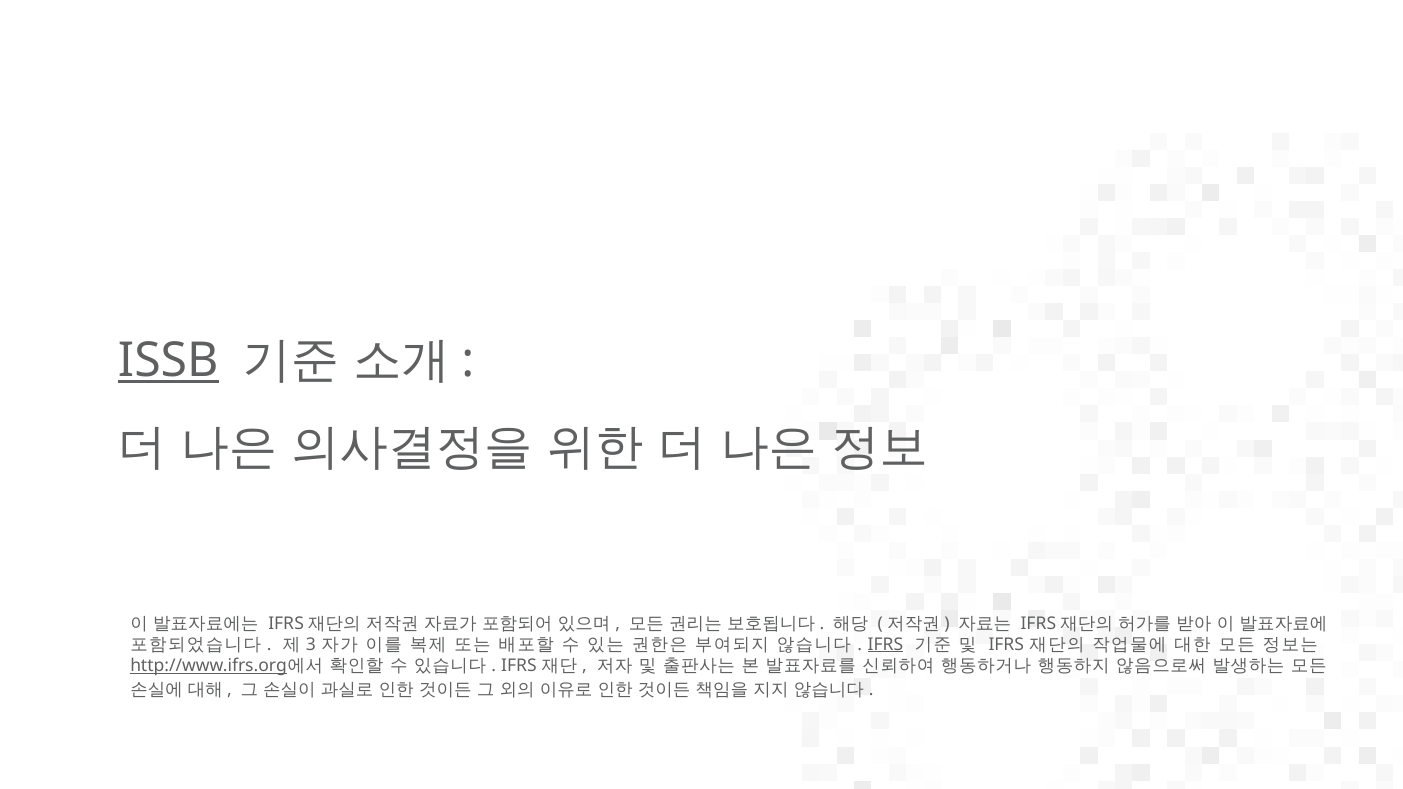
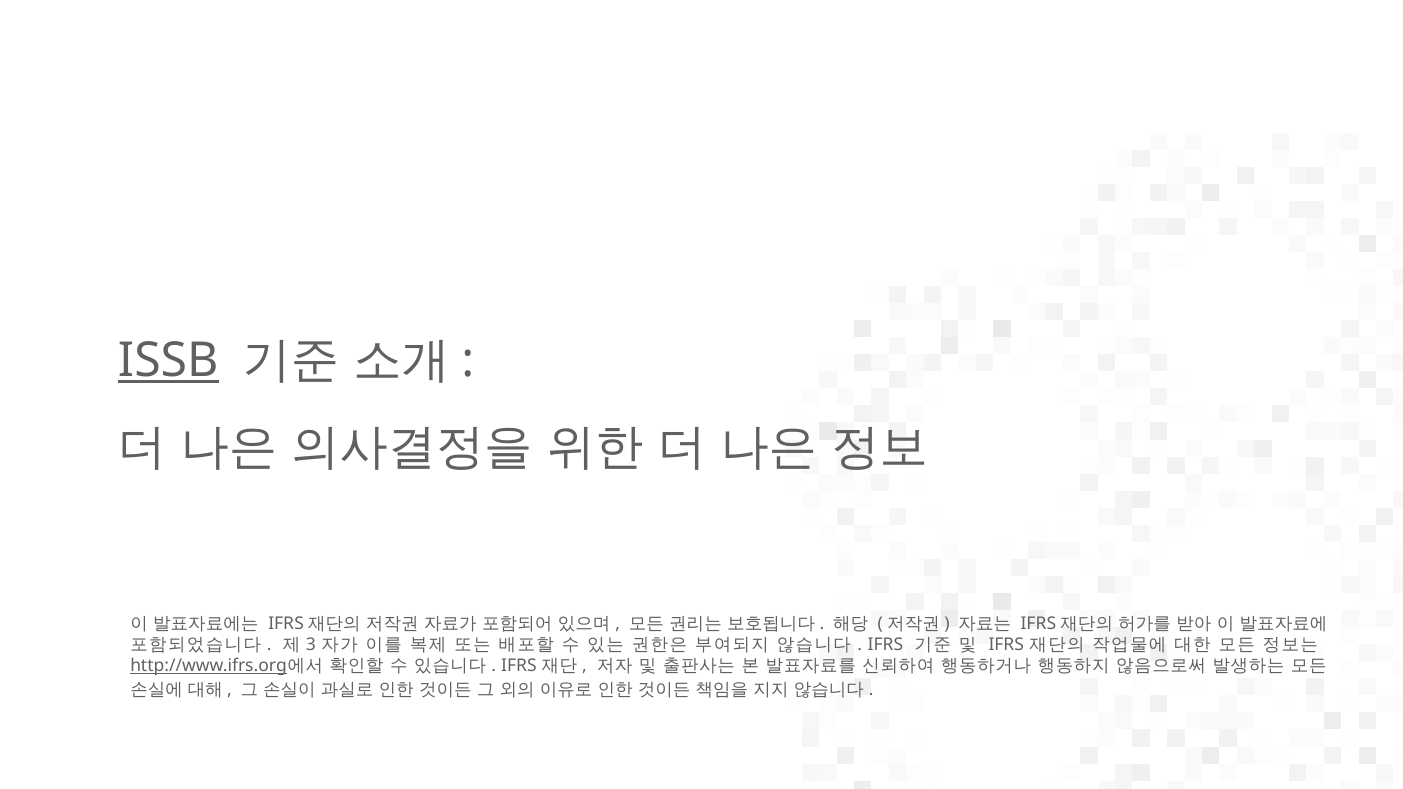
IFRS underline: present -> none (885, 645)
